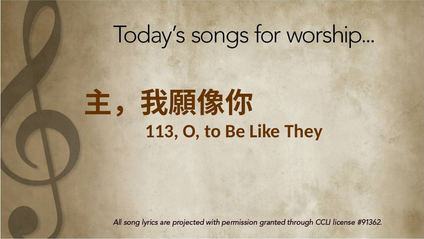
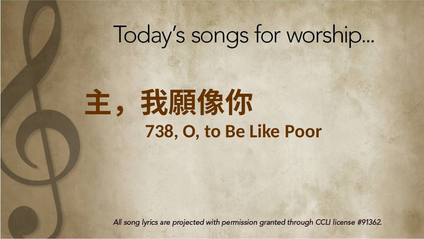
113: 113 -> 738 (162, 131)
They: They -> Poor (304, 131)
